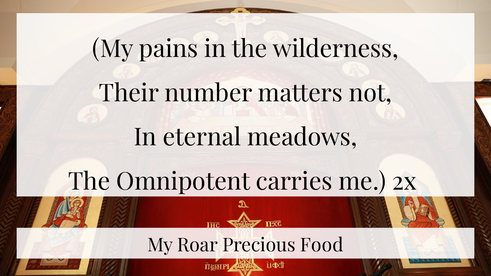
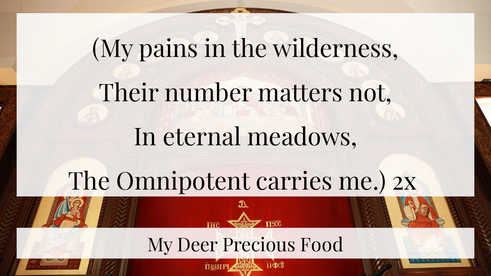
Roar: Roar -> Deer (198, 246)
